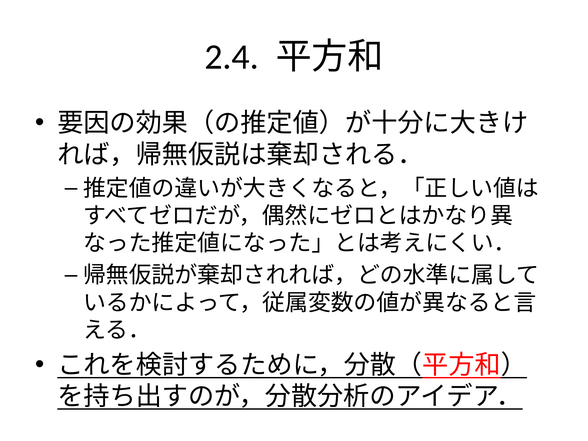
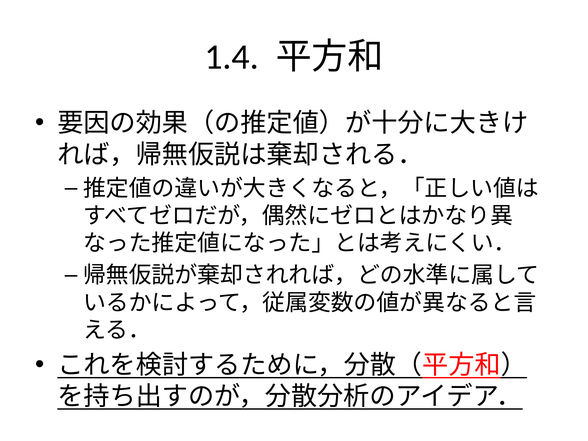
2.4: 2.4 -> 1.4 (232, 57)
